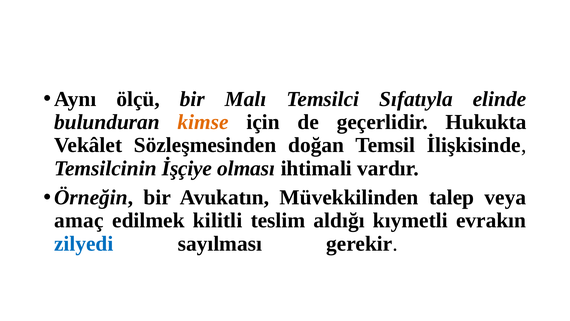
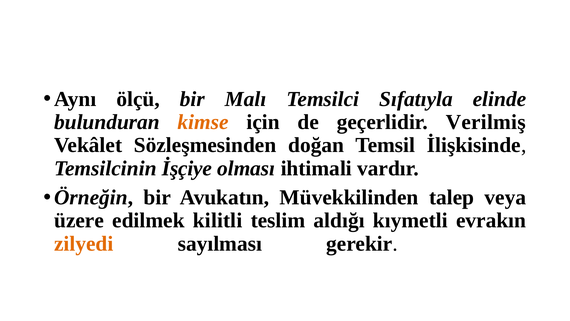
Hukukta: Hukukta -> Verilmiş (486, 122)
amaç: amaç -> üzere (79, 220)
zilyedi colour: blue -> orange (84, 243)
